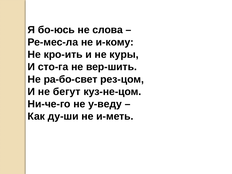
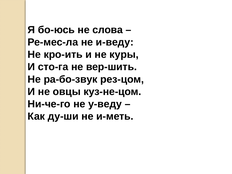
и-кому: и-кому -> и-веду (115, 42)
ра-бо-свет: ра-бо-свет -> ра-бо-звук (71, 79)
бегут: бегут -> овцы (67, 92)
